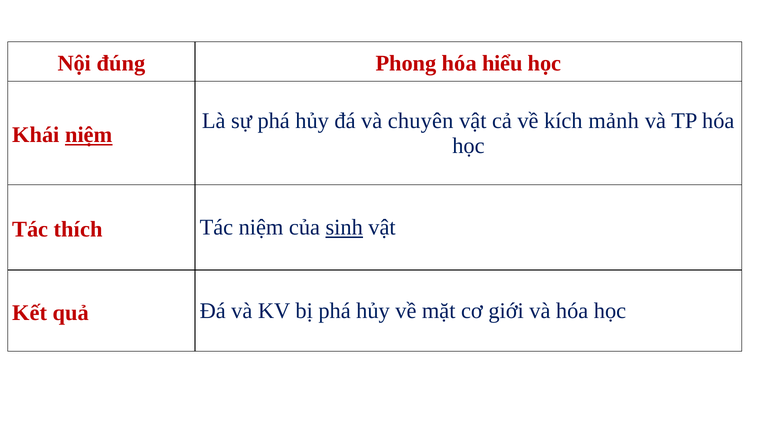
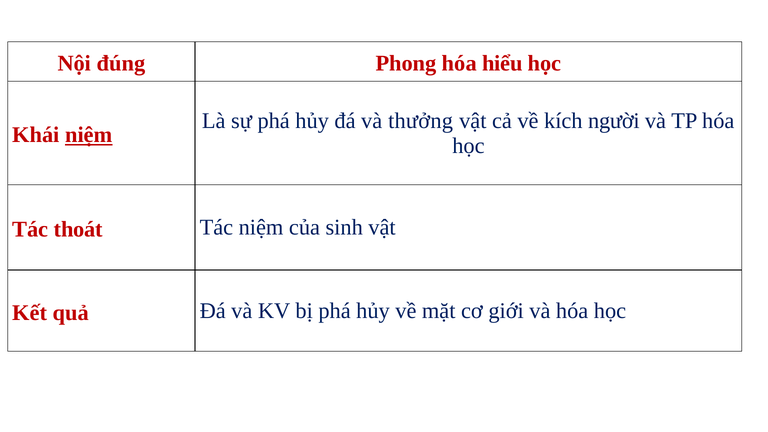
chuyên: chuyên -> thưởng (421, 121)
mảnh: mảnh -> người (614, 121)
thích: thích -> thoát (78, 229)
sinh underline: present -> none (344, 228)
